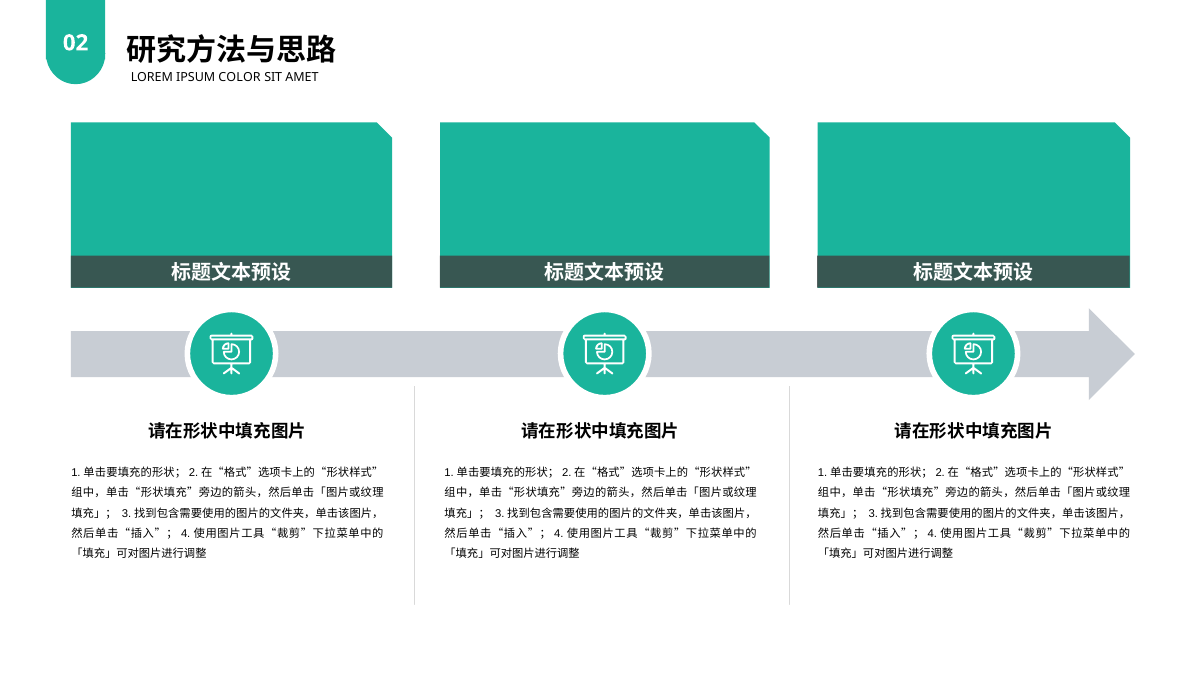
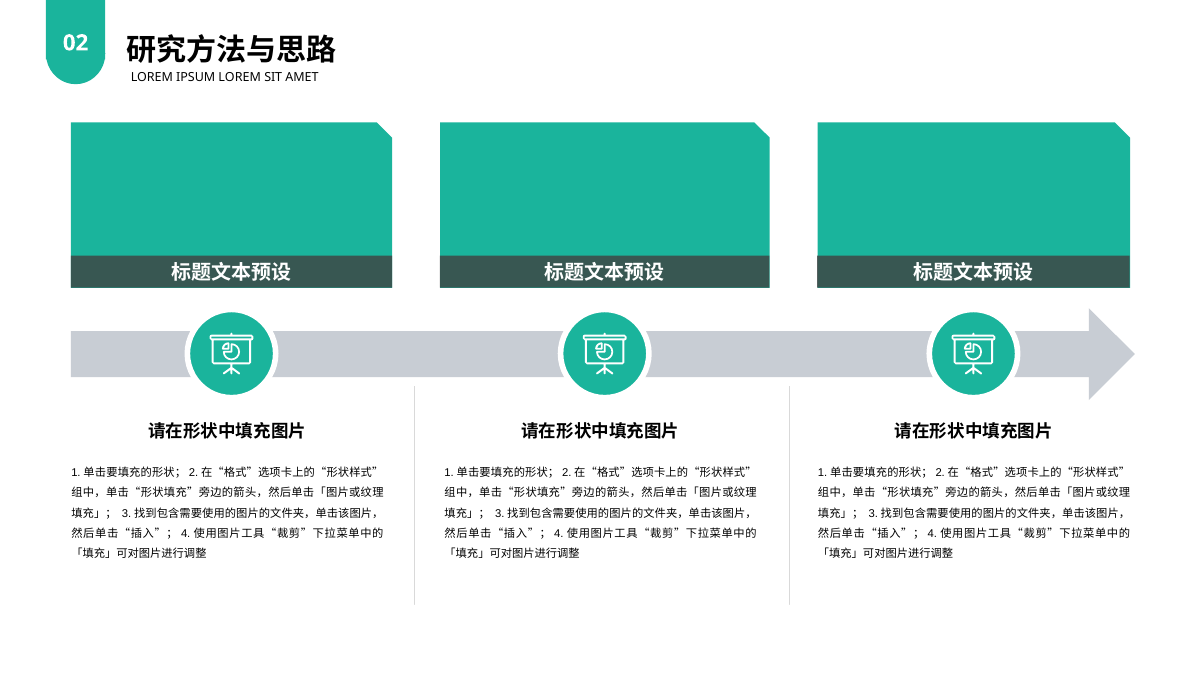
IPSUM COLOR: COLOR -> LOREM (240, 77)
